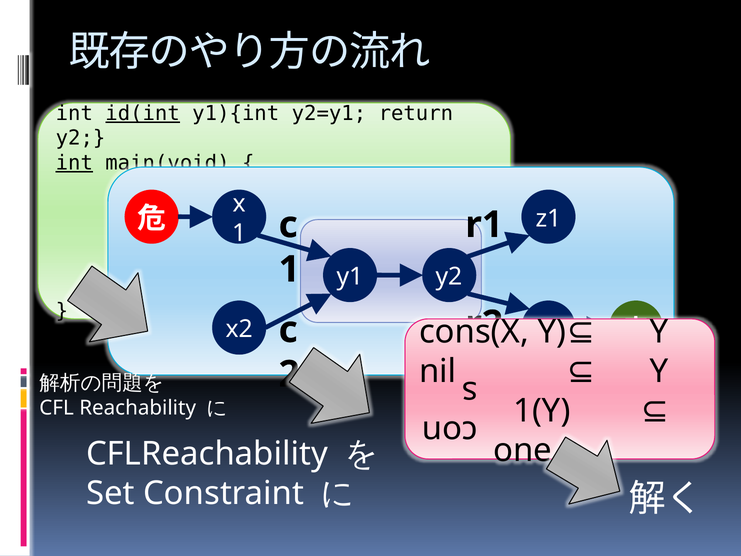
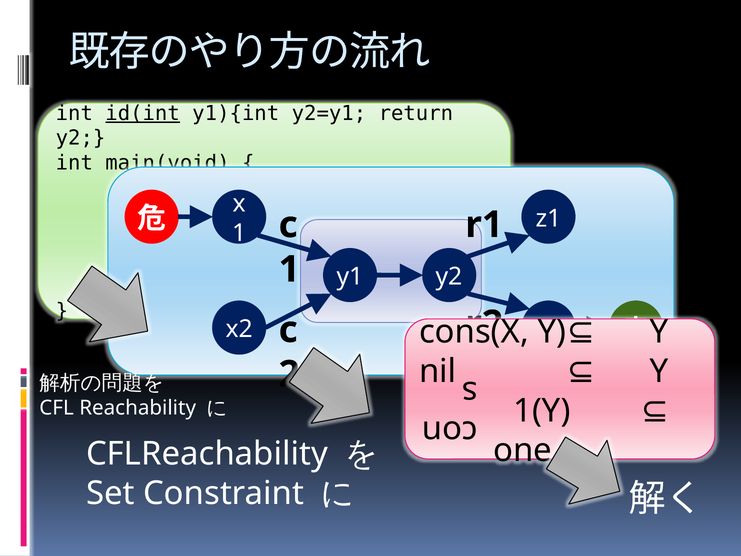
int underline: present -> none (74, 163)
